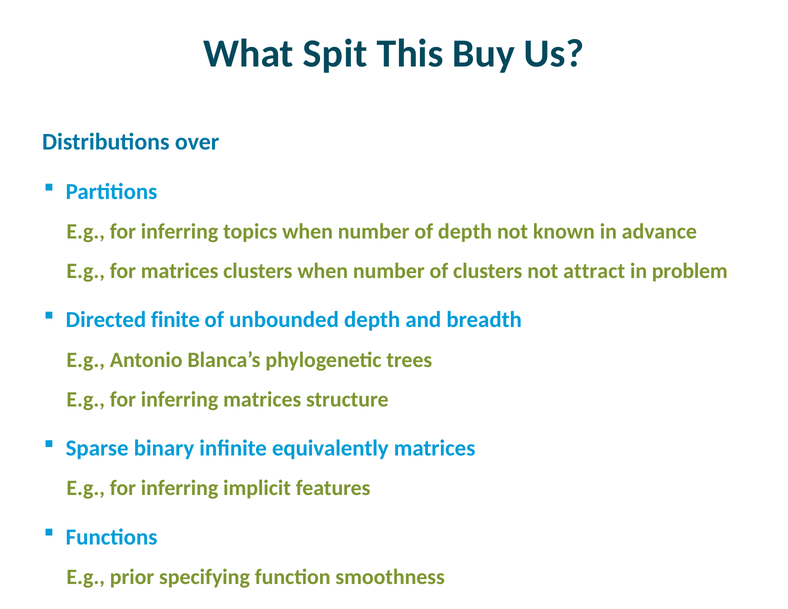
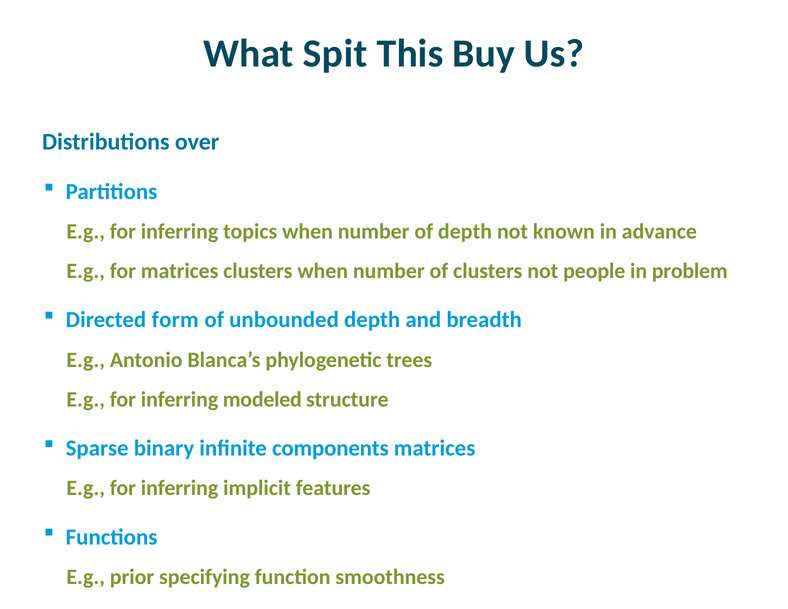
attract: attract -> people (594, 271)
finite: finite -> form (175, 320)
inferring matrices: matrices -> modeled (262, 399)
equivalently: equivalently -> components (330, 448)
